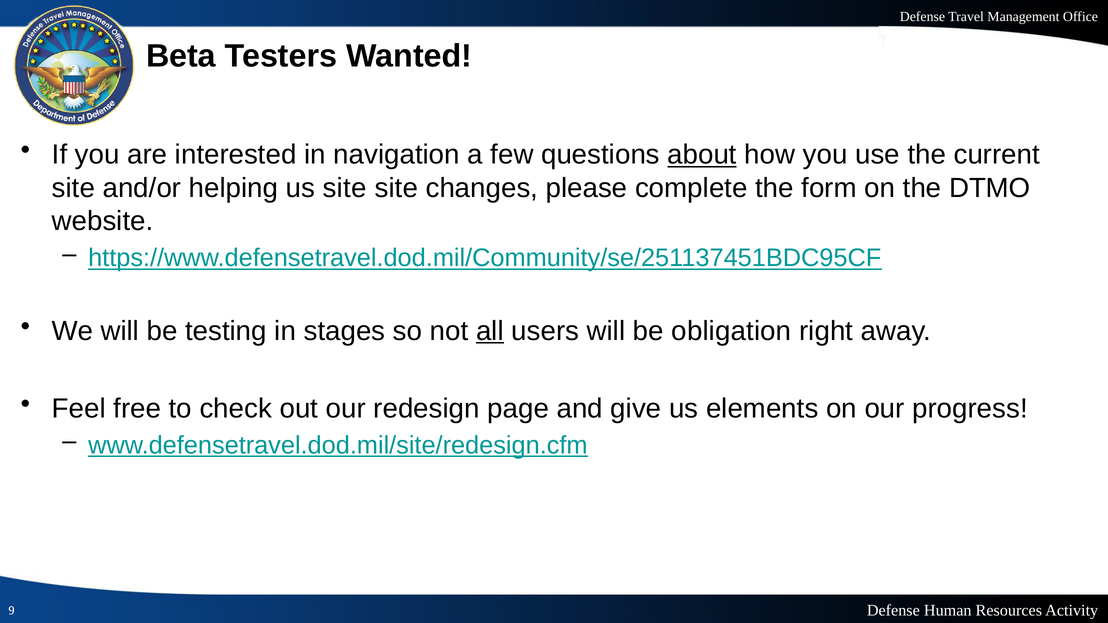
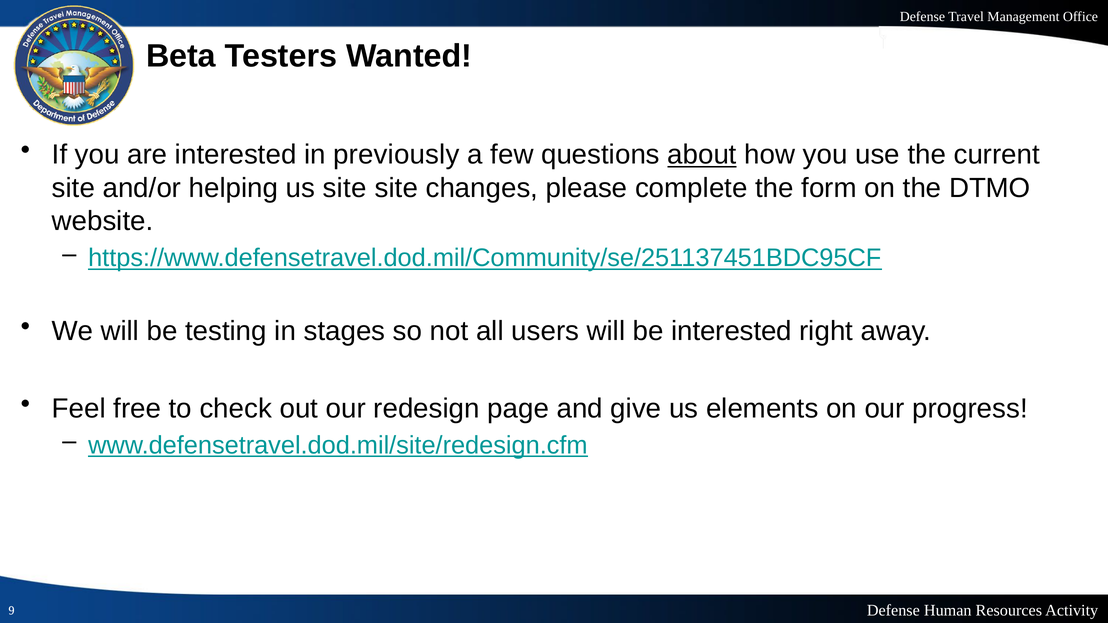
navigation: navigation -> previously (396, 155)
all underline: present -> none (490, 331)
be obligation: obligation -> interested (732, 331)
